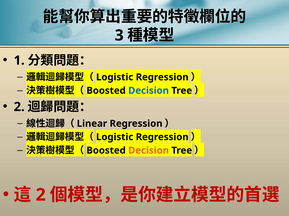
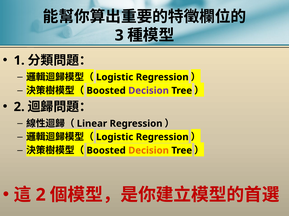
Decision colour: blue -> purple (149, 91)
